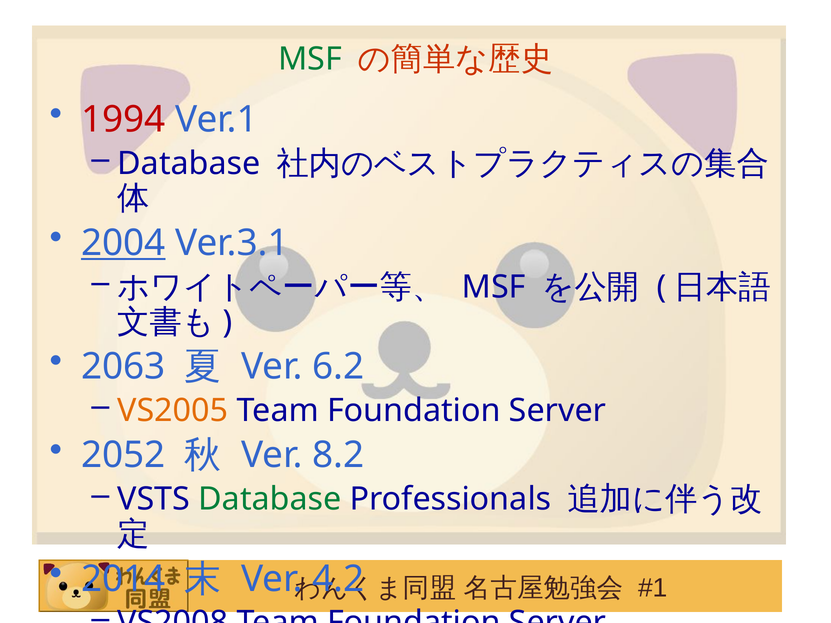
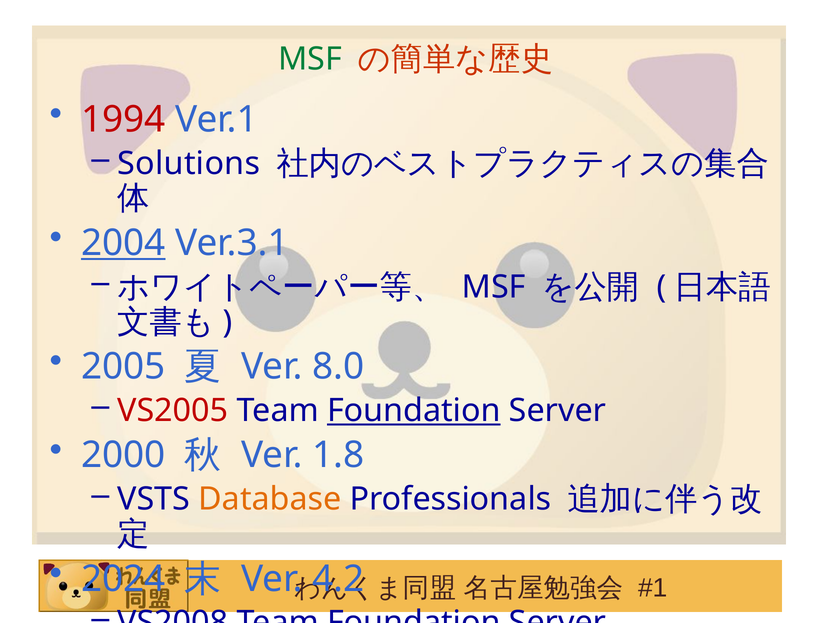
Database: Database -> Solutions (189, 163)
2063: 2063 -> 2005 (123, 367)
6.2: 6.2 -> 8.0 (338, 367)
VS2005 colour: orange -> red (173, 411)
Foundation underline: none -> present (414, 411)
2052: 2052 -> 2000 (123, 455)
8.2: 8.2 -> 1.8 (338, 455)
Database colour: green -> orange (270, 499)
2014: 2014 -> 2024 (123, 579)
